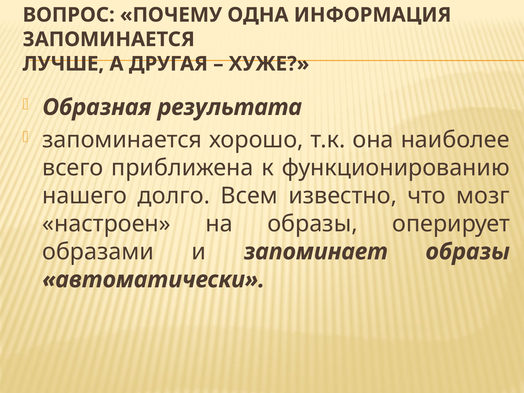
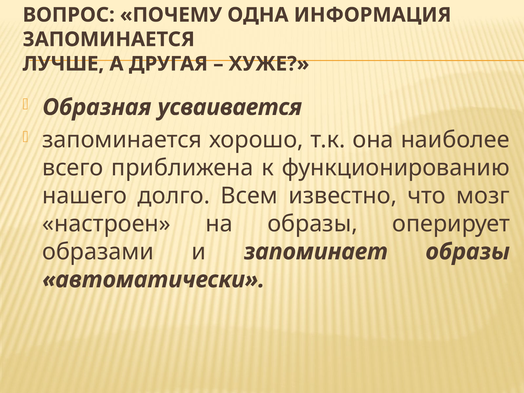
результата: результата -> усваивается (230, 107)
